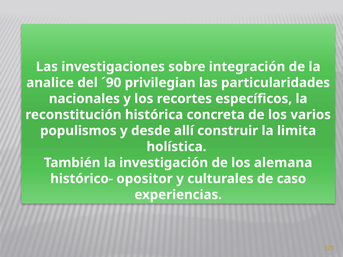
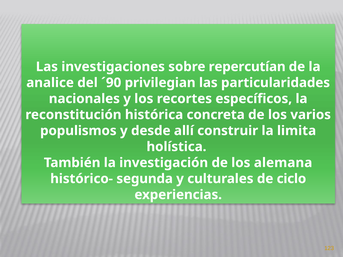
integración: integración -> repercutían (247, 67)
opositor: opositor -> segunda (145, 179)
caso: caso -> ciclo (291, 179)
